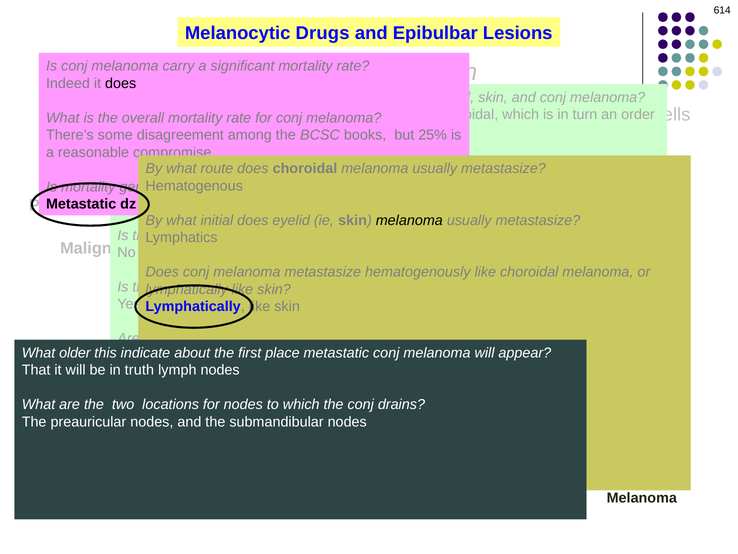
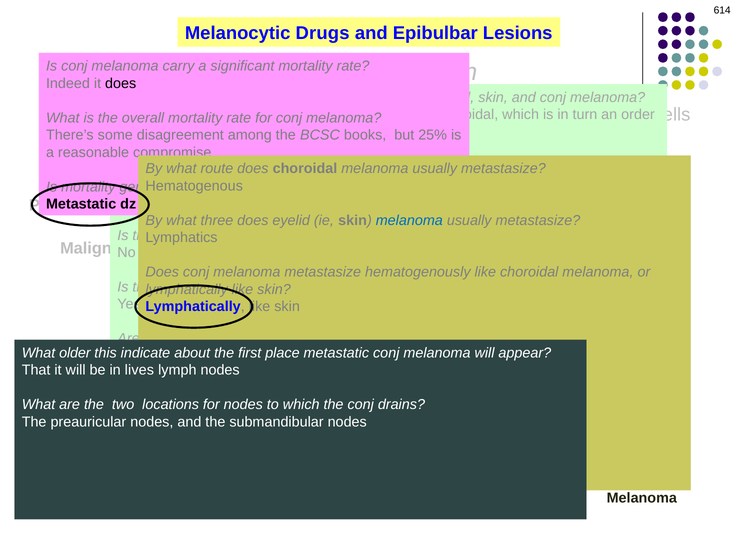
what initial: initial -> three (217, 220)
melanoma colour: black -> blue (409, 220)
truth: truth -> lives (139, 370)
